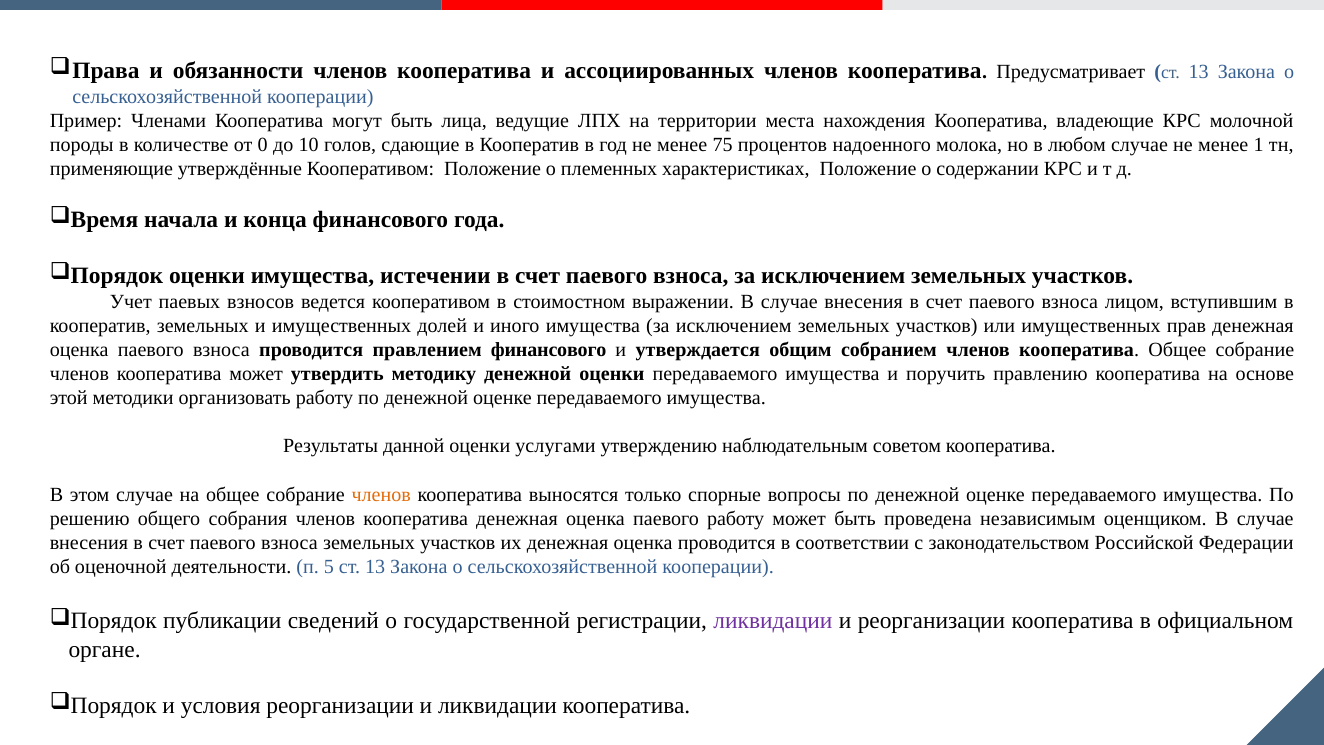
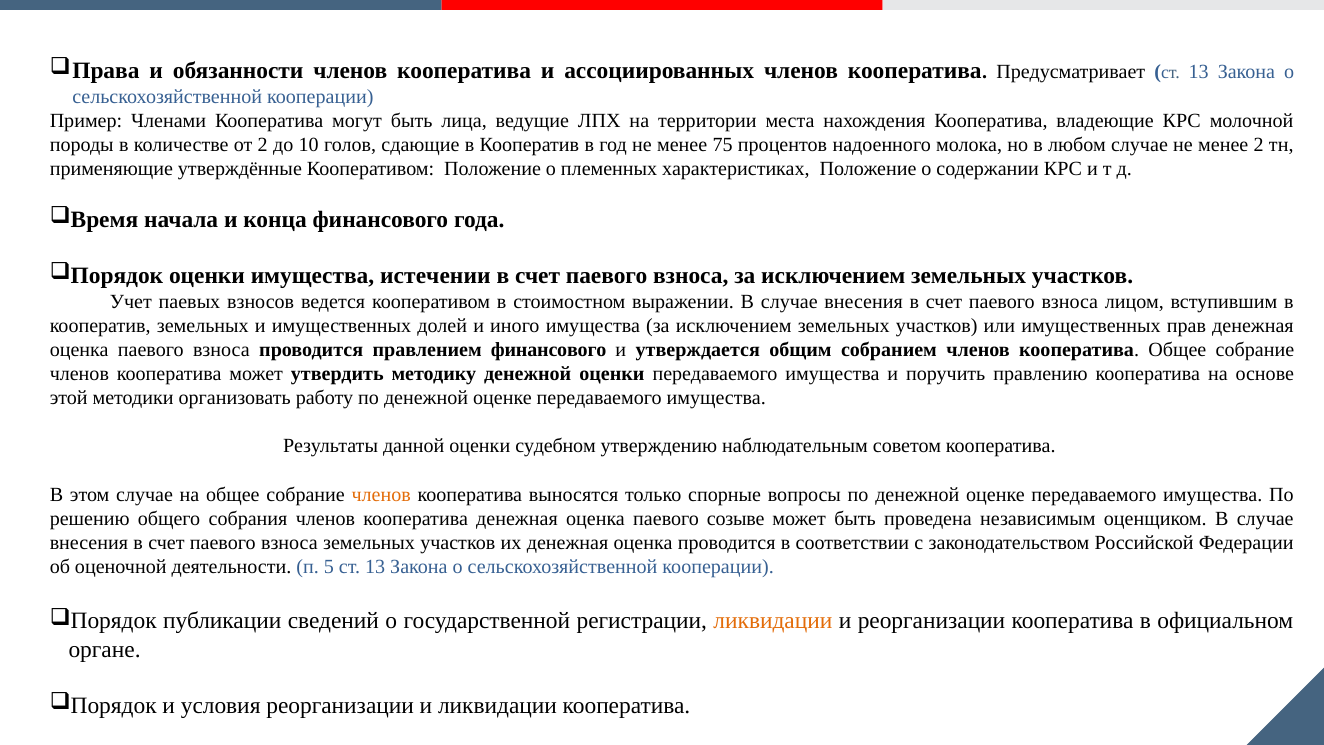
от 0: 0 -> 2 (263, 145)
менее 1: 1 -> 2 (1259, 145)
услугами: услугами -> судебном (556, 446)
паевого работу: работу -> созыве (736, 518)
ликвидации colour: purple -> orange (773, 621)
